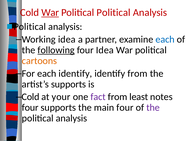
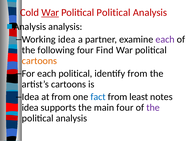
Political: Political -> Analysis (30, 27)
each colour: blue -> purple (165, 39)
following underline: present -> none (56, 50)
four Idea: Idea -> Find (105, 50)
each identify: identify -> political (75, 73)
artist’s supports: supports -> cartoons (69, 84)
Cold: Cold -> Idea (30, 97)
at your: your -> from (61, 97)
fact colour: purple -> blue (98, 97)
four: four -> idea (30, 108)
